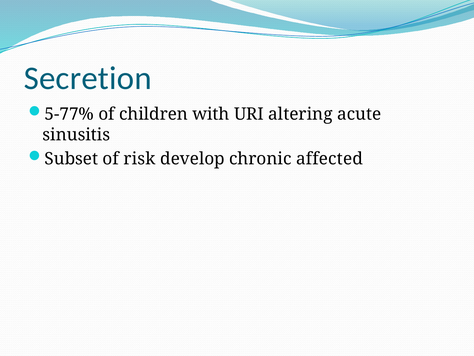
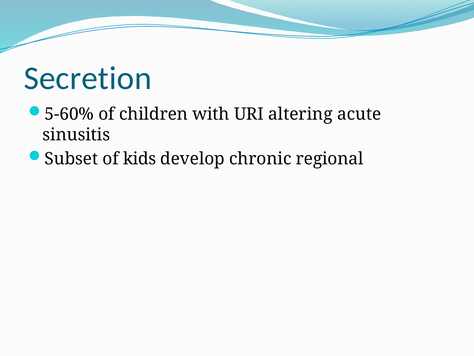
5-77%: 5-77% -> 5-60% (69, 114)
risk: risk -> kids (140, 159)
affected: affected -> regional (330, 159)
